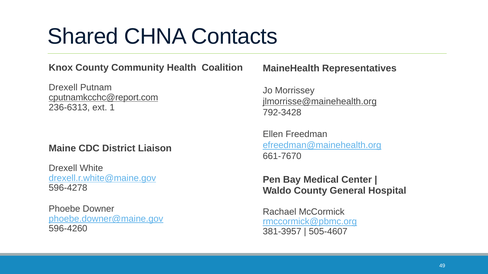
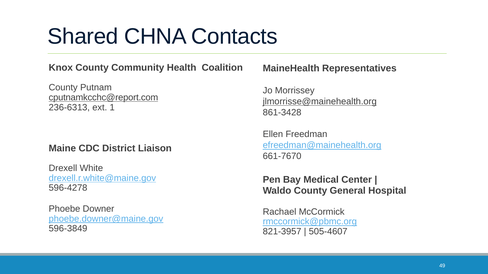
Drexell: Drexell -> County (63, 88)
792-3428: 792-3428 -> 861-3428 (282, 113)
596-4260: 596-4260 -> 596-3849 (68, 229)
381-3957: 381-3957 -> 821-3957 (282, 232)
